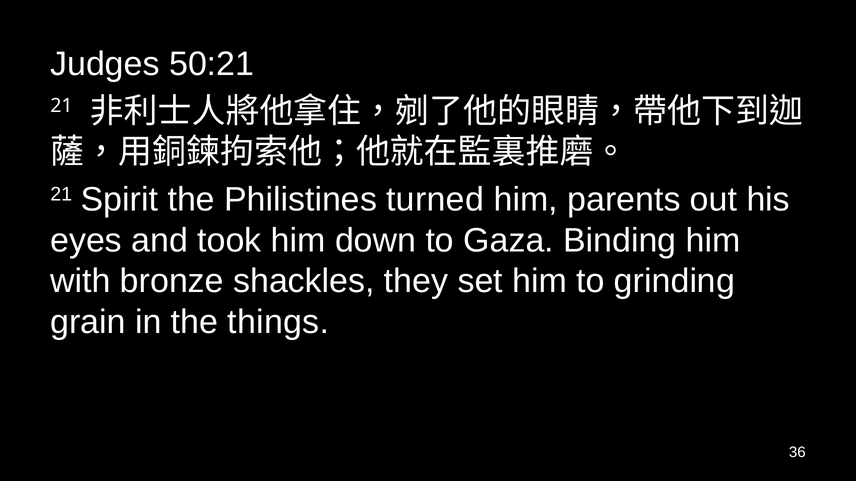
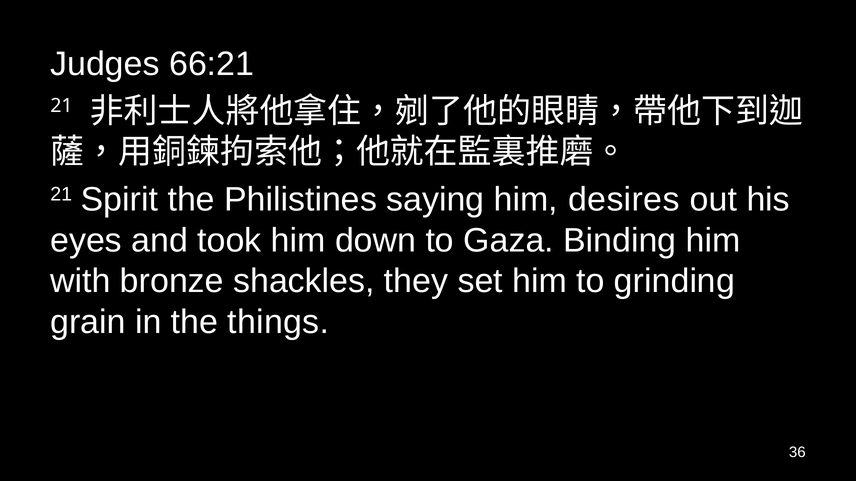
50:21: 50:21 -> 66:21 (212, 64)
turned: turned -> saying (435, 200)
parents: parents -> desires (624, 200)
